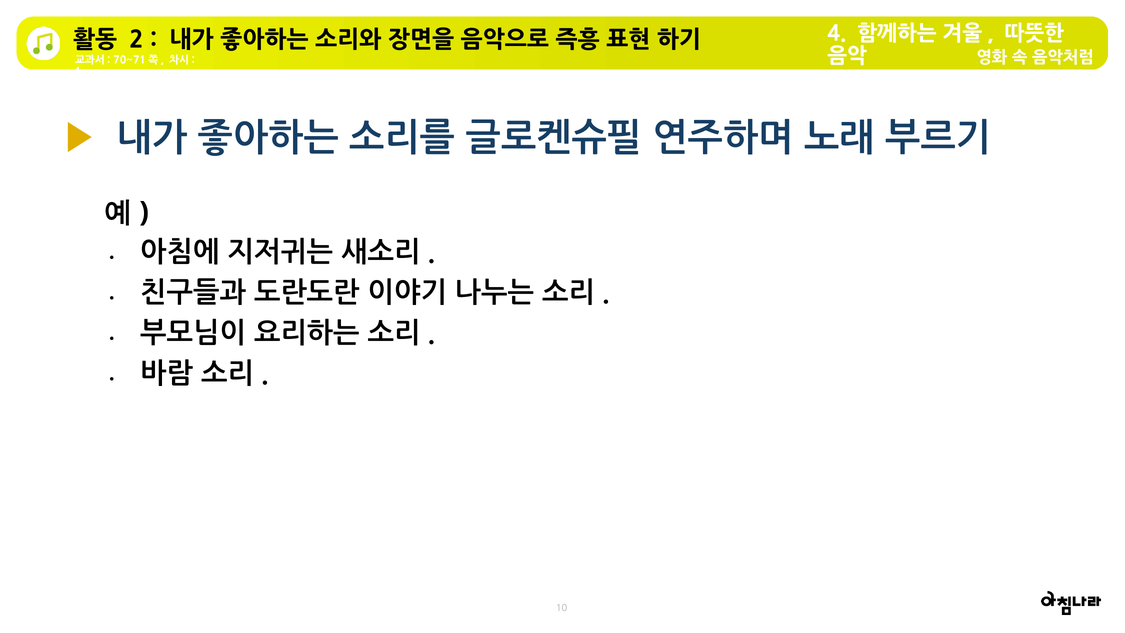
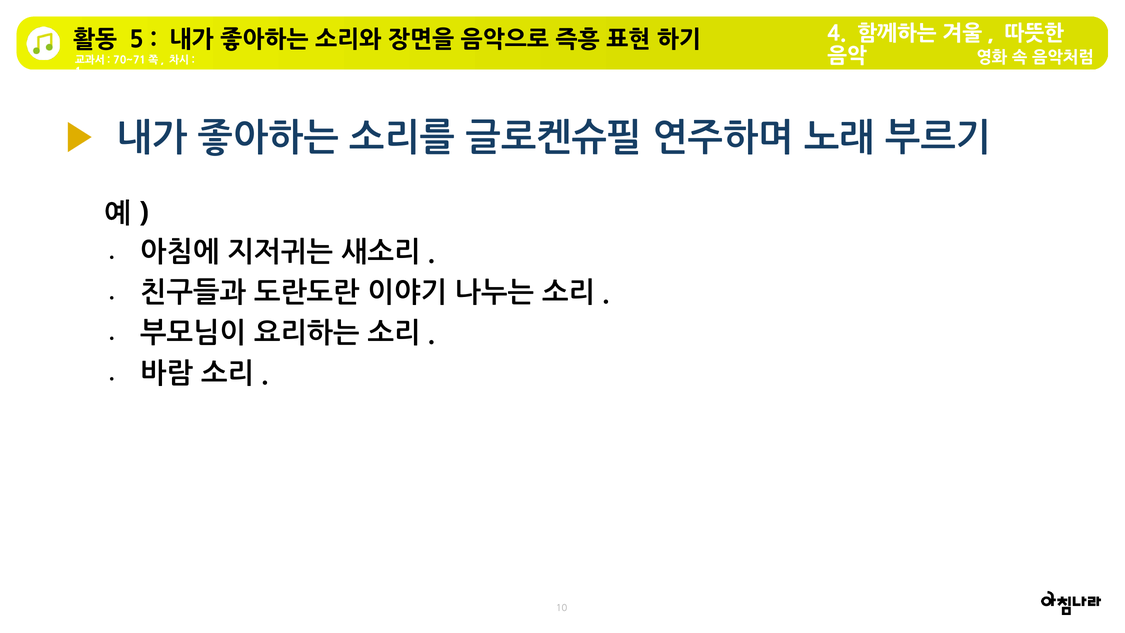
2: 2 -> 5 (136, 40)
